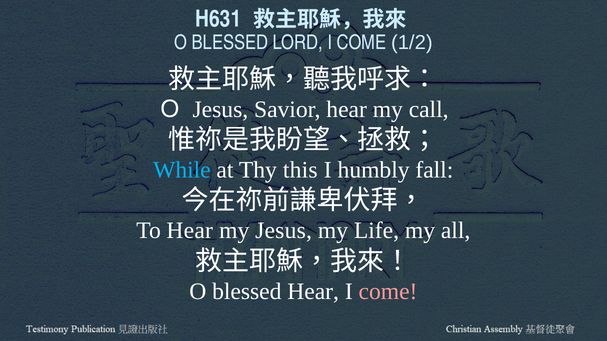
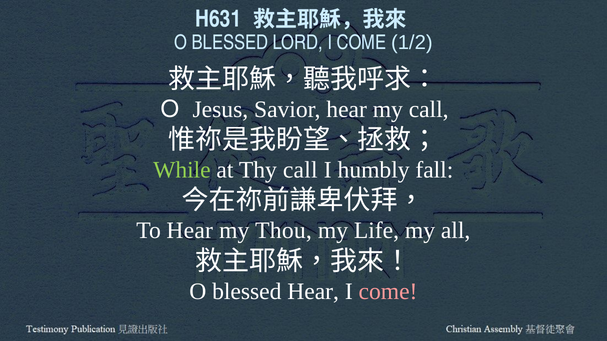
While colour: light blue -> light green (182, 170)
Thy this: this -> call (300, 170)
my Jesus: Jesus -> Thou (284, 231)
